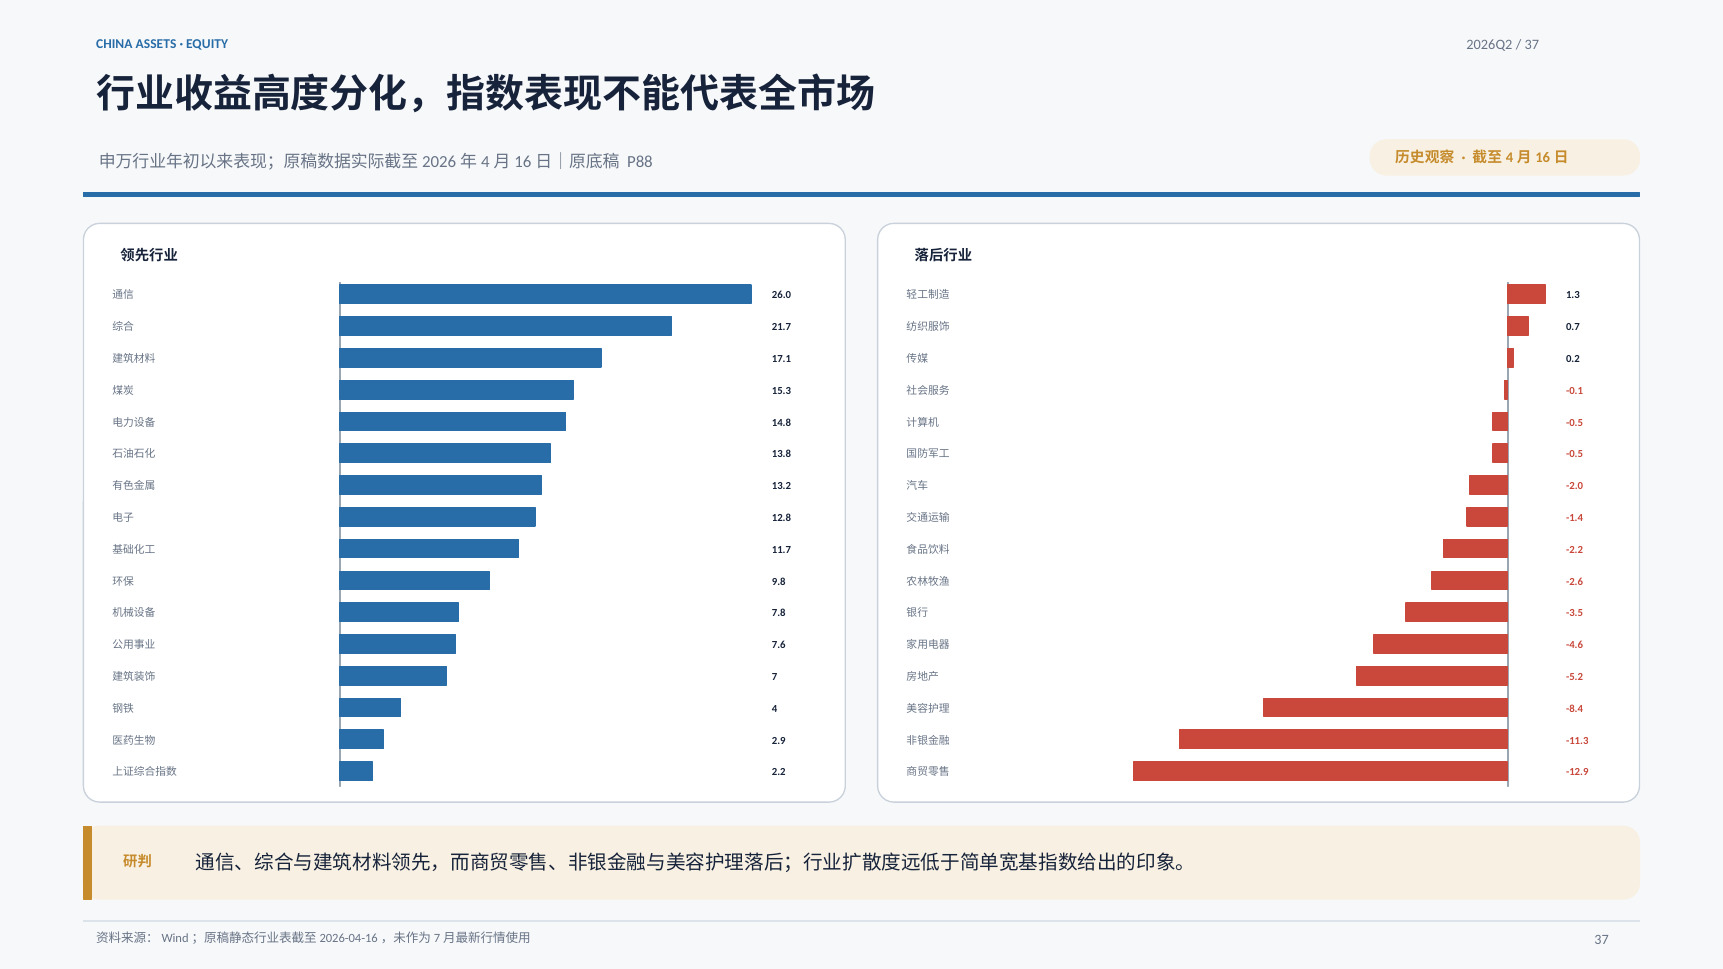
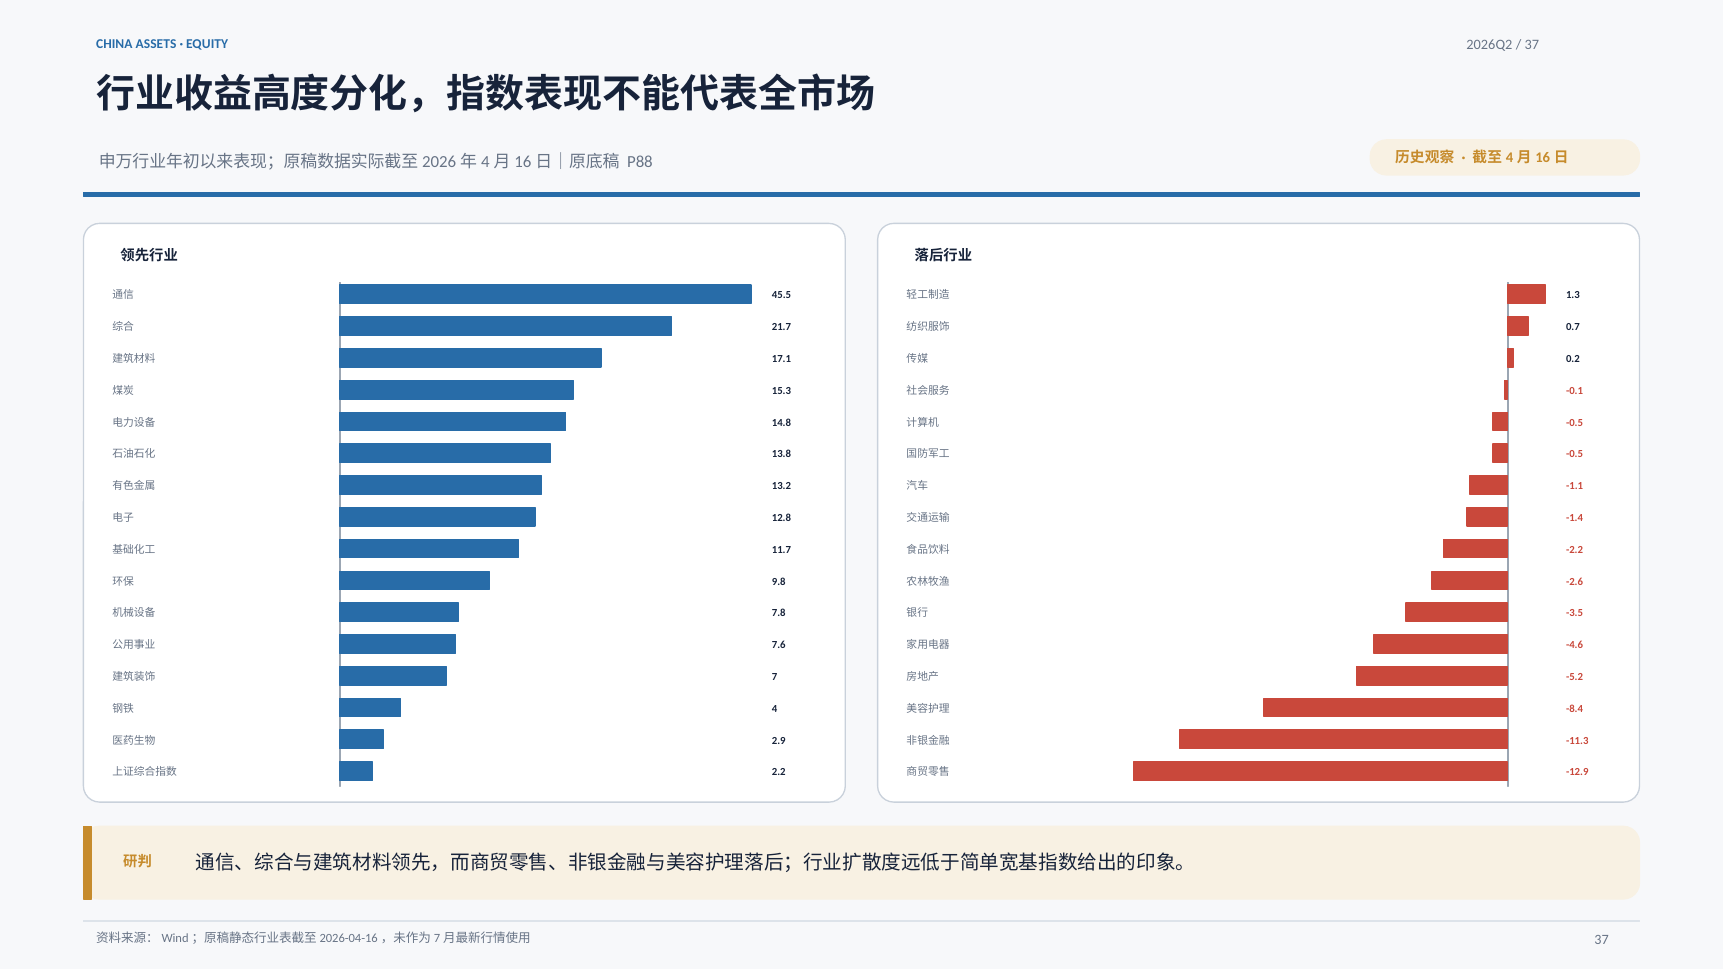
26.0: 26.0 -> 45.5 (782, 295)
-2.0: -2.0 -> -1.1 (1575, 486)
